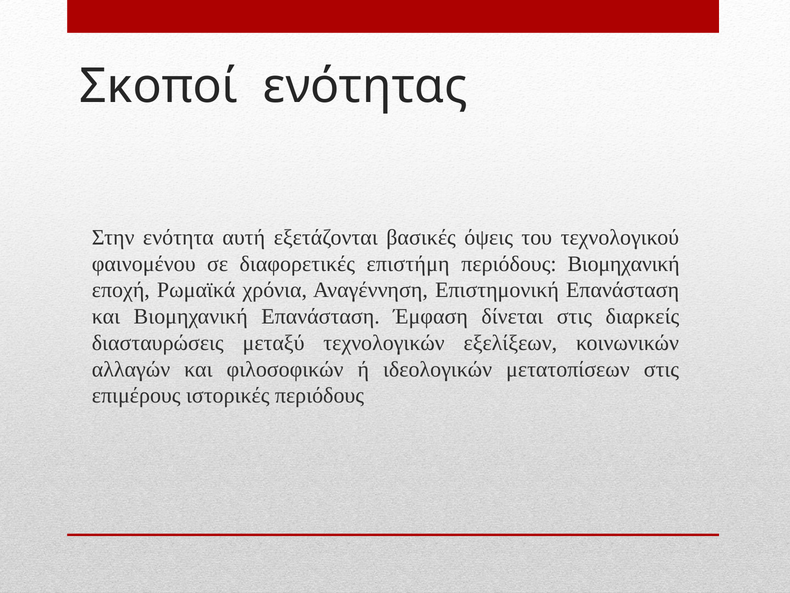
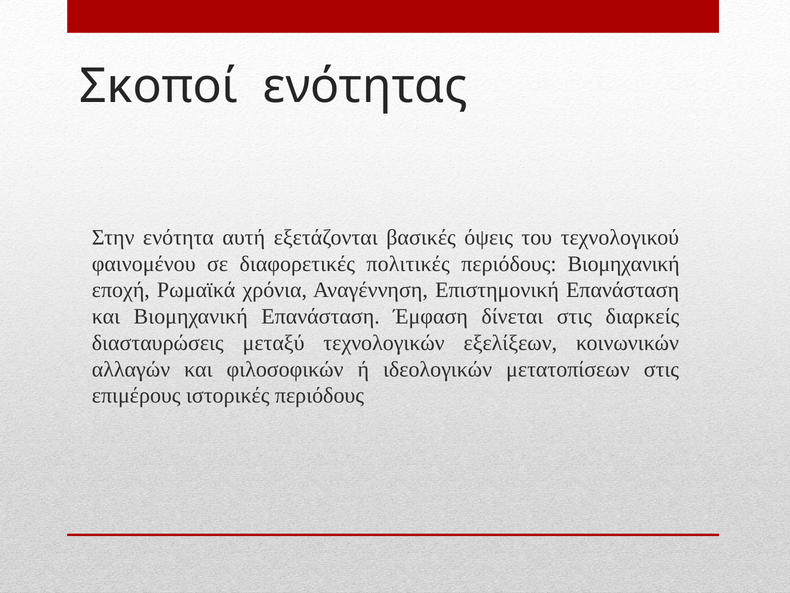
επιστήμη: επιστήμη -> πολιτικές (408, 264)
